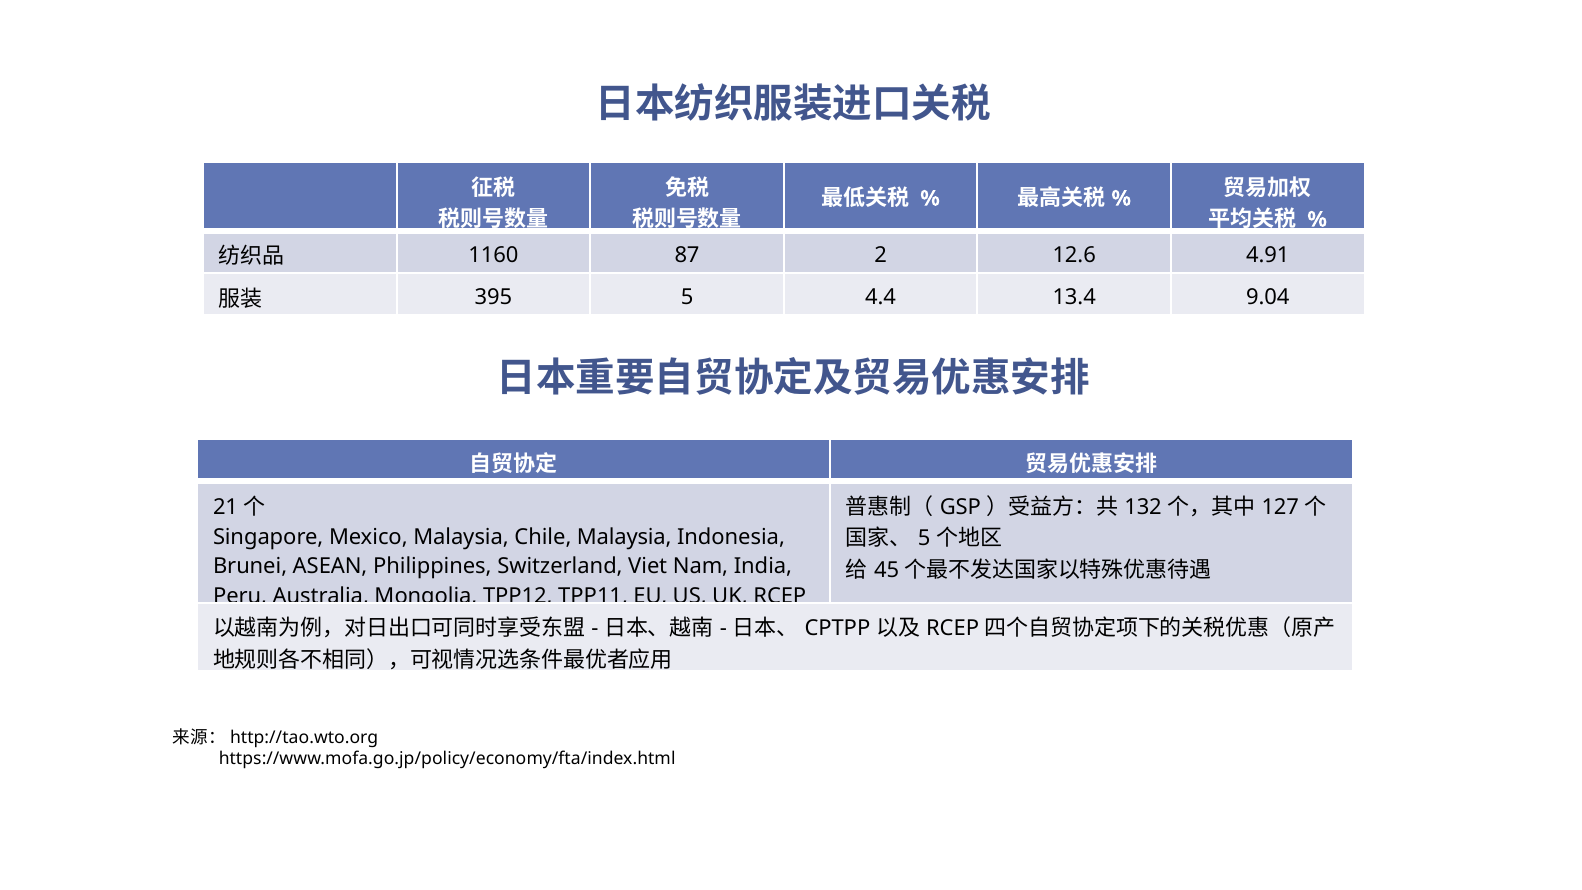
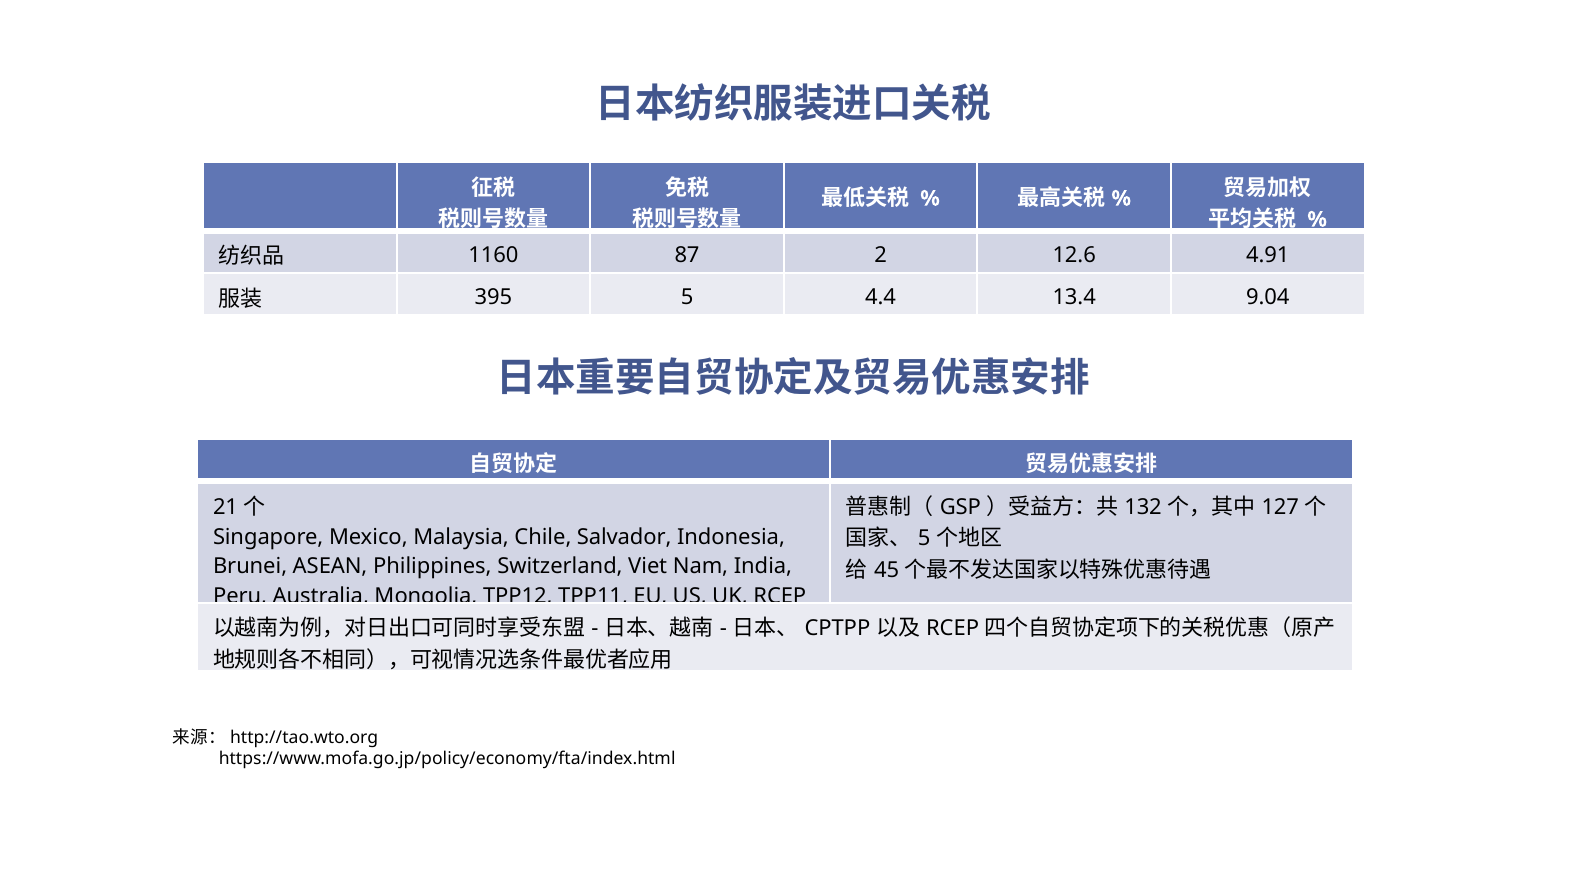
Chile Malaysia: Malaysia -> Salvador (624, 537)
